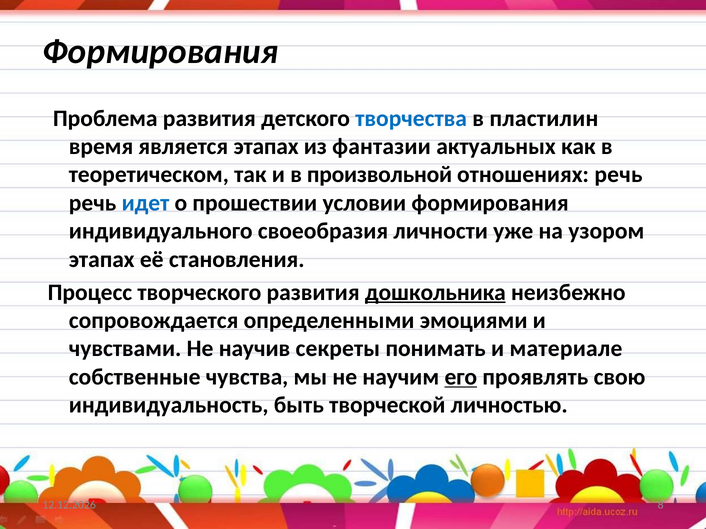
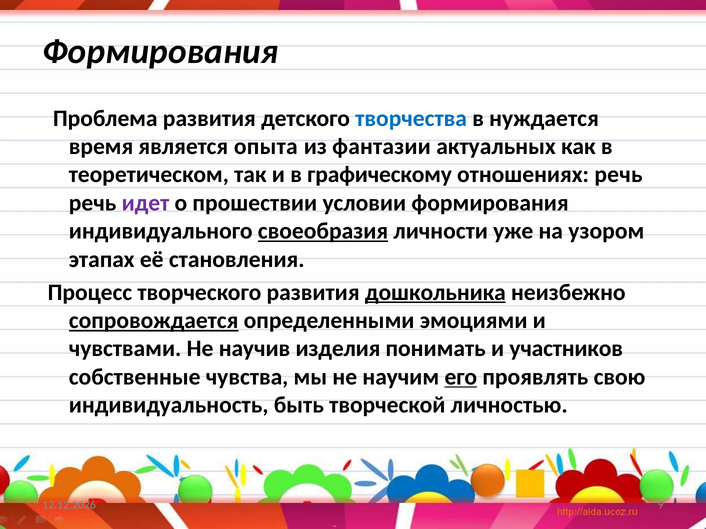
пластилин: пластилин -> нуждается (544, 118)
является этапах: этапах -> опыта (266, 147)
произвольной: произвольной -> графическому (380, 175)
идет colour: blue -> purple (145, 203)
своеобразия underline: none -> present (323, 231)
сопровождается underline: none -> present (154, 321)
секреты: секреты -> изделия (338, 349)
материале: материале -> участников (566, 349)
8: 8 -> 9 (661, 506)
